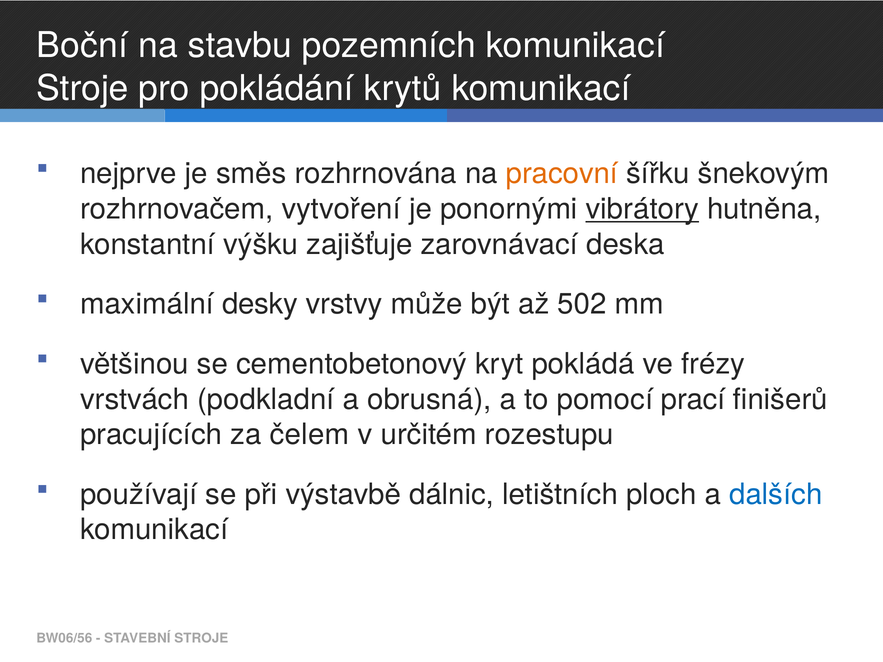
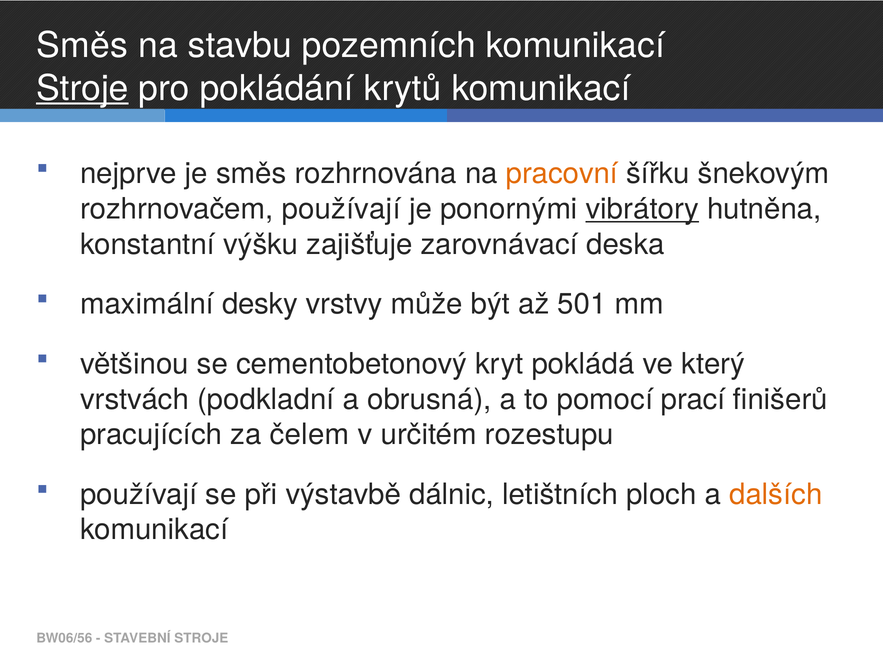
Boční: Boční -> Směs (82, 46)
Stroje underline: none -> present (82, 88)
rozhrnovačem vytvoření: vytvoření -> používají (341, 209)
502: 502 -> 501 (582, 304)
frézy: frézy -> který (713, 364)
dalších colour: blue -> orange (776, 495)
